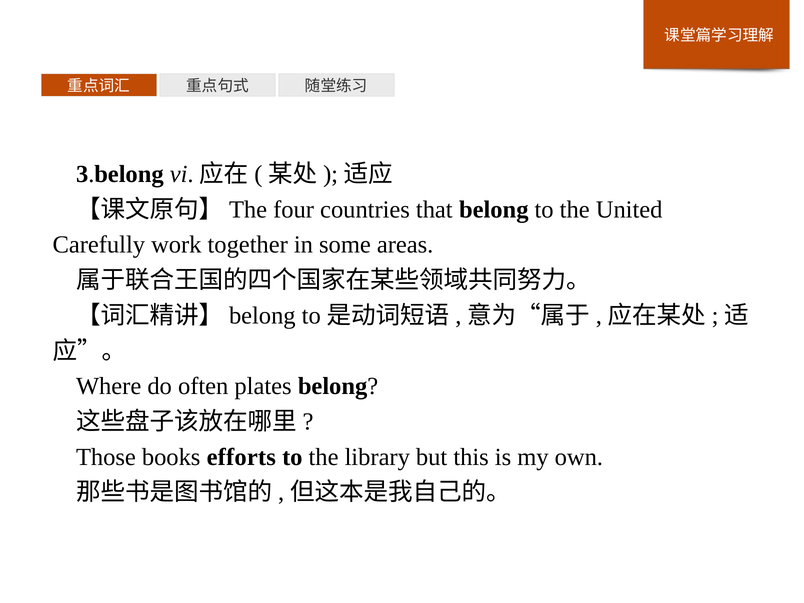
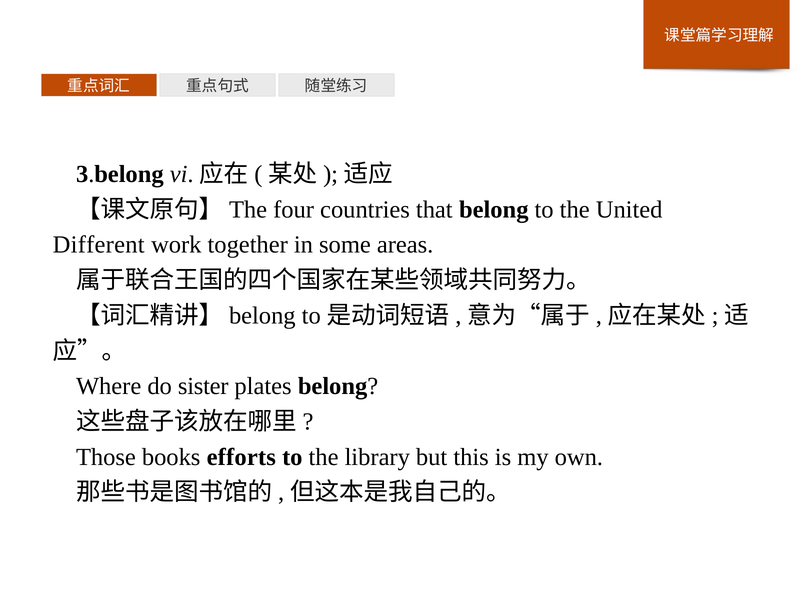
Carefully: Carefully -> Different (99, 245)
often: often -> sister (203, 386)
